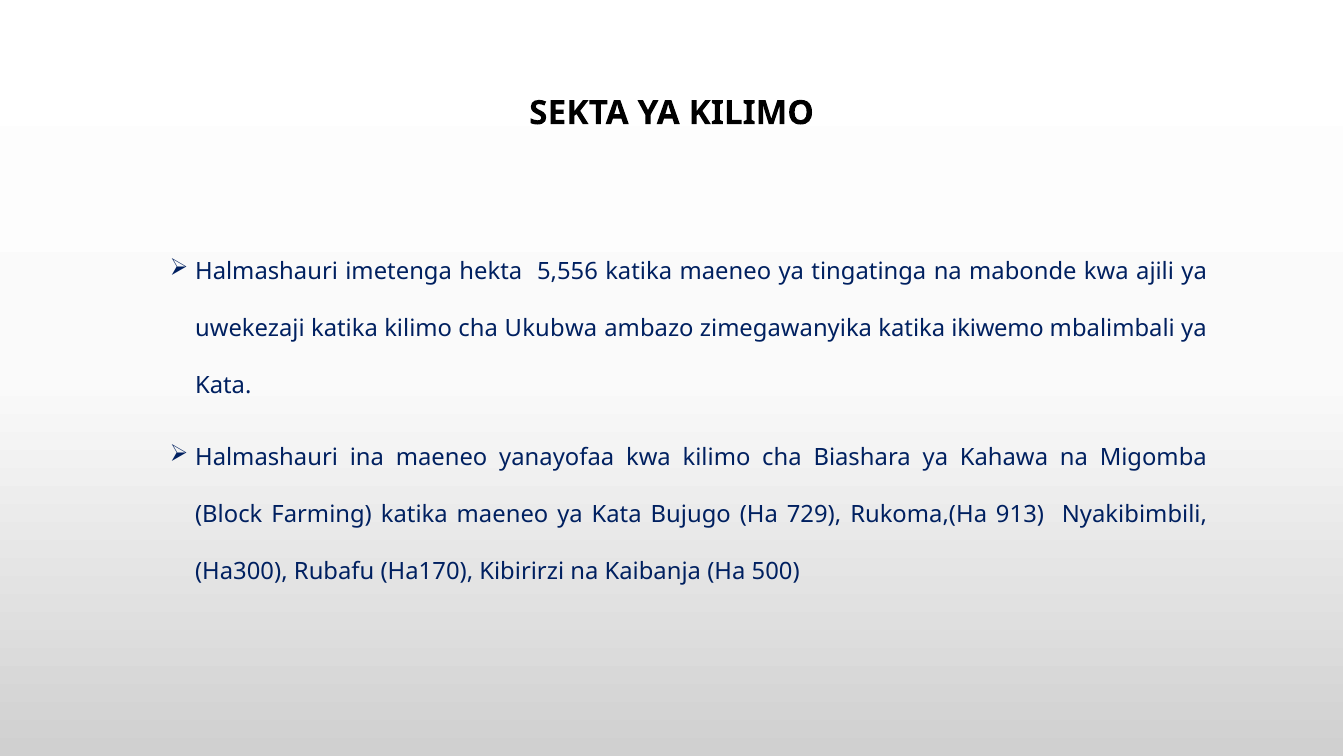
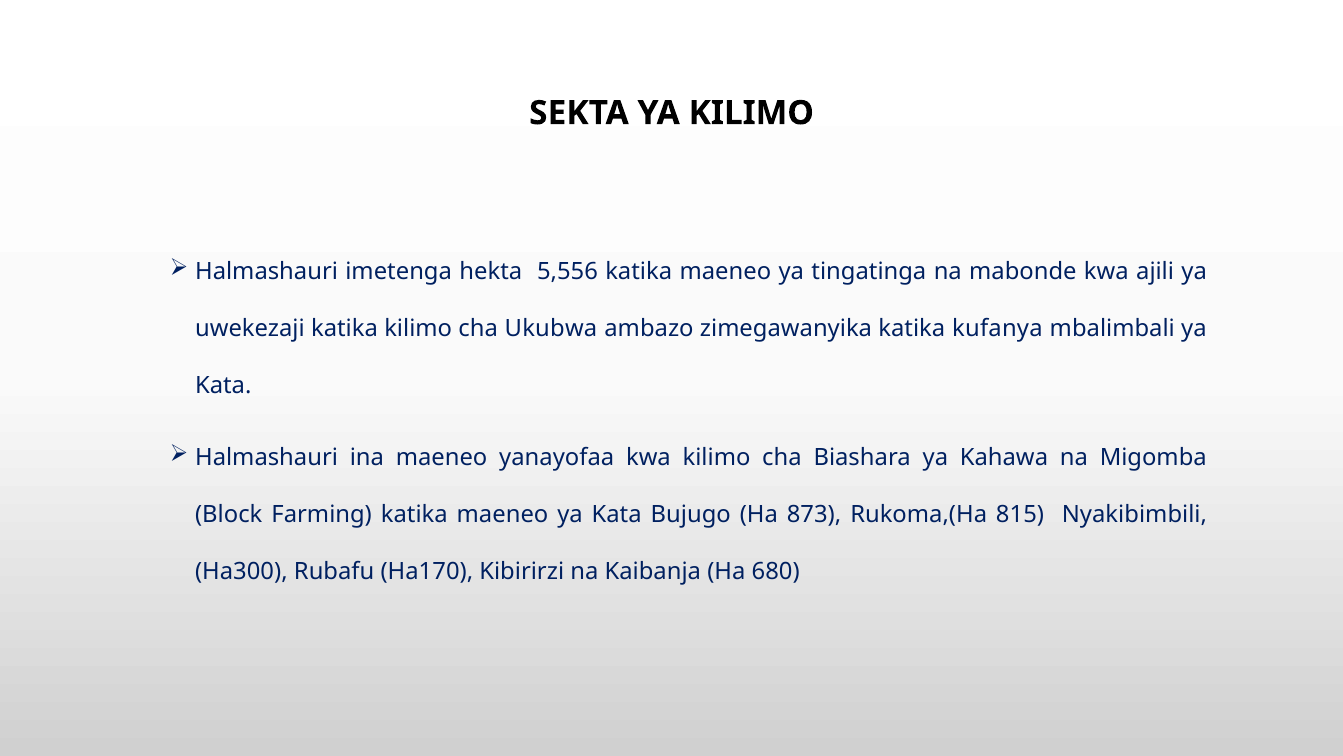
ikiwemo: ikiwemo -> kufanya (997, 329)
729: 729 -> 873 (814, 514)
913: 913 -> 815 (1020, 514)
500: 500 -> 680 (776, 571)
